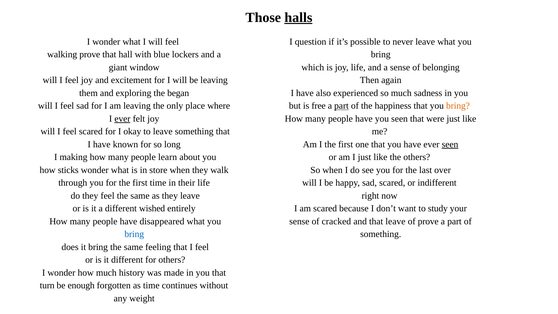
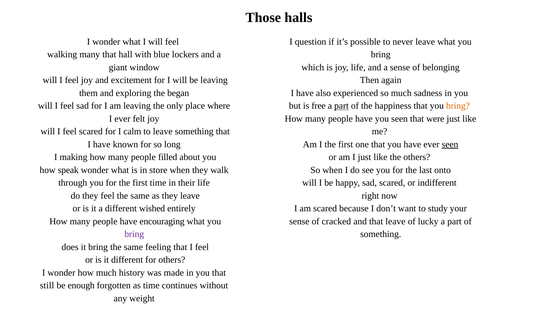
halls underline: present -> none (298, 17)
walking prove: prove -> many (90, 54)
ever underline: present -> none (122, 119)
okay: okay -> calm (132, 131)
learn: learn -> filled (168, 157)
sticks: sticks -> speak (68, 170)
over: over -> onto (443, 170)
disappeared: disappeared -> encouraging (162, 221)
of prove: prove -> lucky (428, 221)
bring colour: blue -> purple (134, 234)
turn: turn -> still (47, 285)
